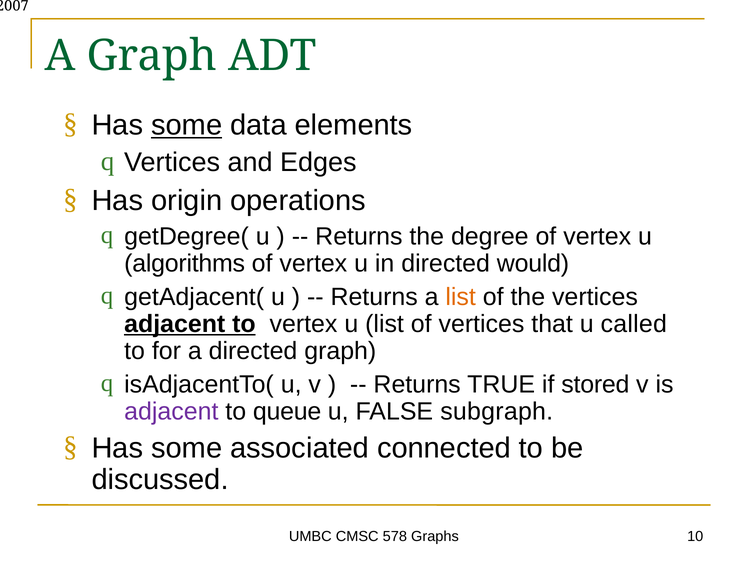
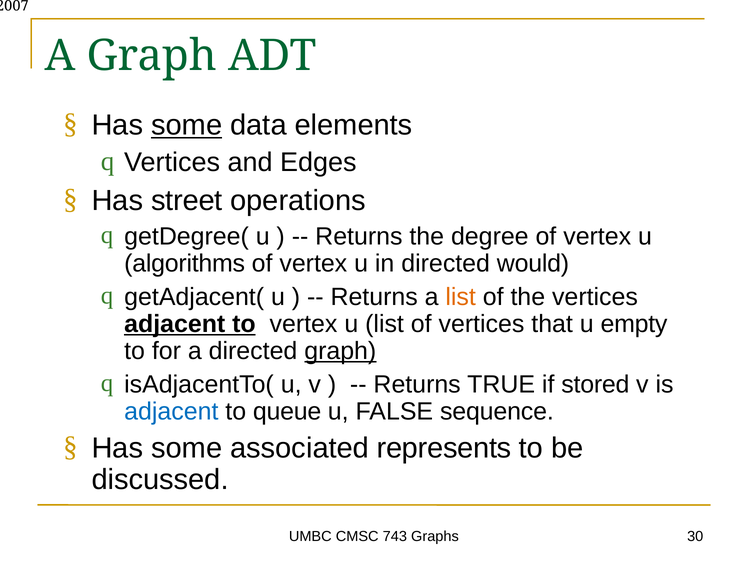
origin: origin -> street (187, 200)
called: called -> empty (634, 324)
graph underline: none -> present (340, 351)
adjacent colour: purple -> blue (171, 411)
subgraph: subgraph -> sequence (497, 411)
connected: connected -> represents (444, 448)
578: 578 -> 743 (395, 537)
10: 10 -> 30 (695, 537)
